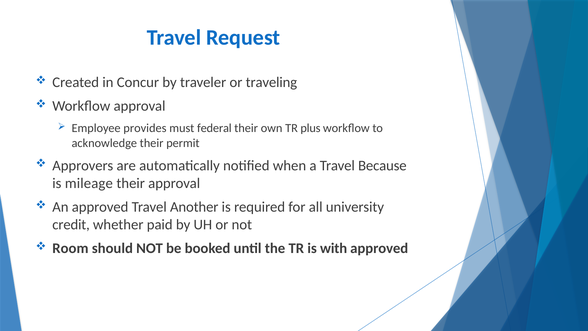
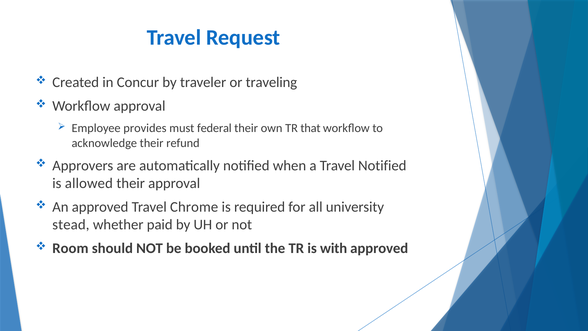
plus: plus -> that (310, 128)
permit: permit -> refund (183, 143)
Travel Because: Because -> Notified (382, 165)
mileage: mileage -> allowed (89, 183)
Another: Another -> Chrome (194, 207)
credit: credit -> stead (71, 224)
